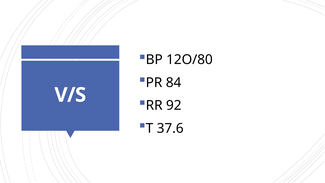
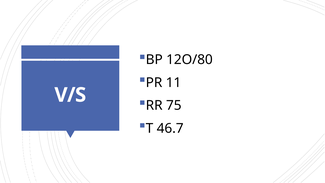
84: 84 -> 11 (174, 82)
92: 92 -> 75 (174, 105)
37.6: 37.6 -> 46.7 (170, 128)
